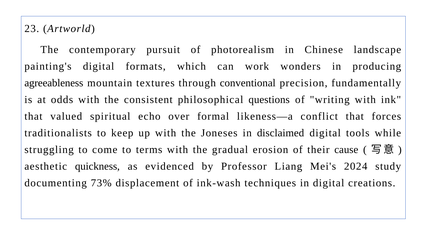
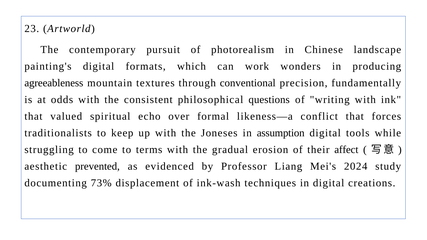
disclaimed: disclaimed -> assumption (281, 133)
cause: cause -> affect (346, 150)
quickness: quickness -> prevented (97, 166)
